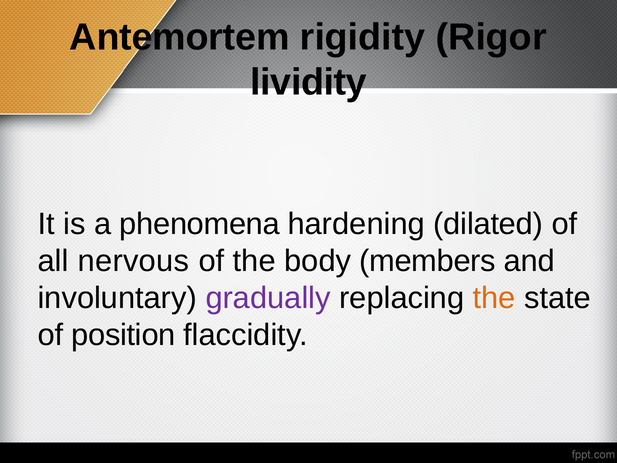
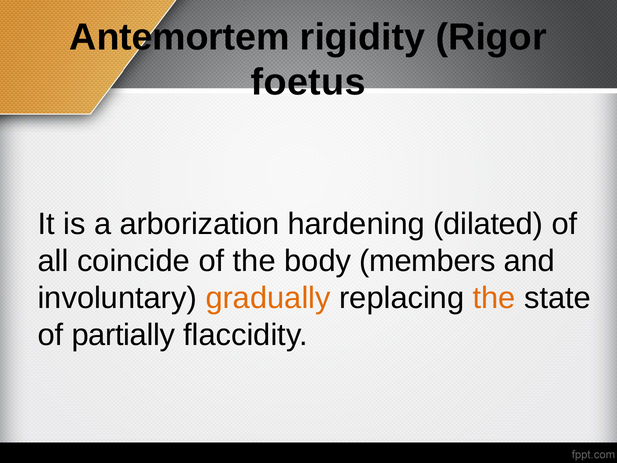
lividity: lividity -> foetus (308, 82)
phenomena: phenomena -> arborization (200, 224)
nervous: nervous -> coincide (134, 261)
gradually colour: purple -> orange (268, 298)
position: position -> partially (123, 335)
